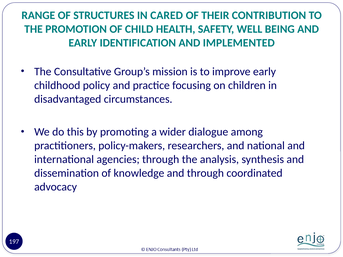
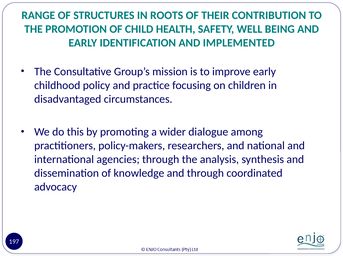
CARED: CARED -> ROOTS (167, 15)
